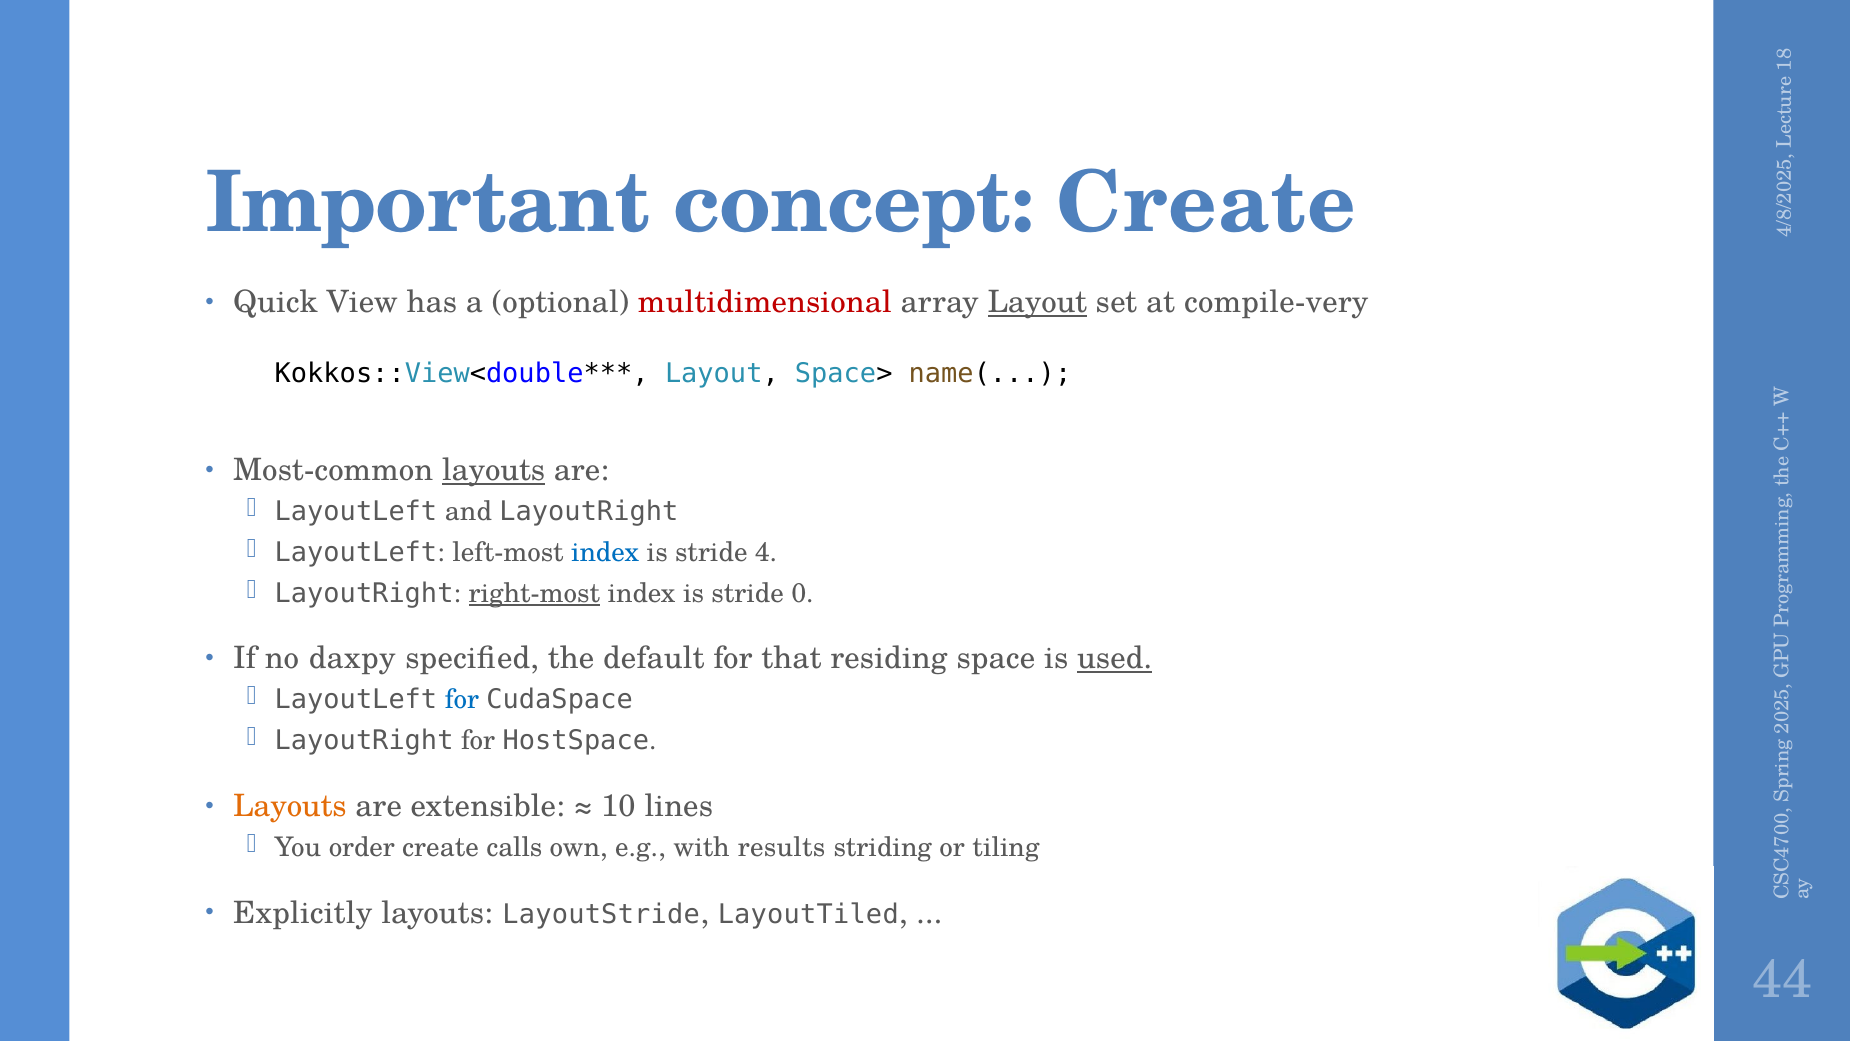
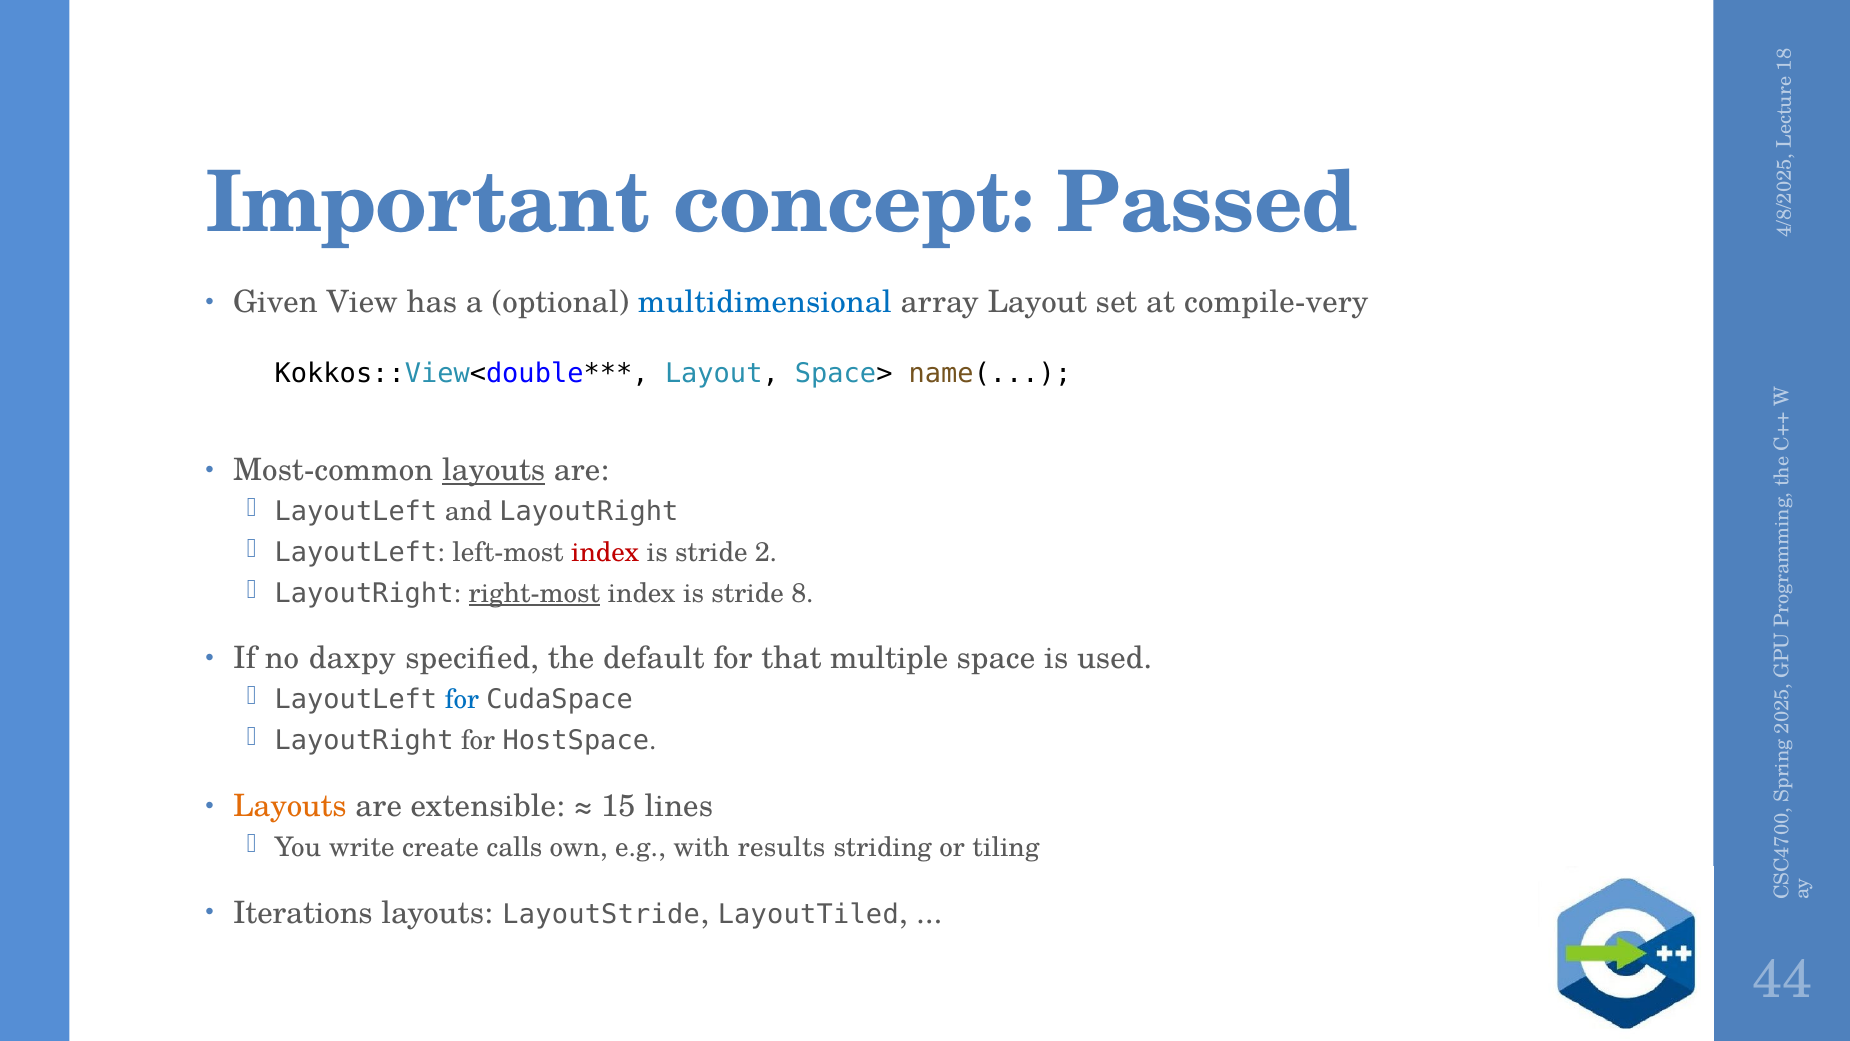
concept Create: Create -> Passed (1207, 203)
Quick: Quick -> Given (275, 302)
multidimensional colour: red -> blue (765, 302)
Layout underline: present -> none (1037, 302)
index colour: blue -> red (605, 552)
stride 4: 4 -> 2 (766, 552)
stride 0: 0 -> 8 (802, 593)
residing: residing -> multiple (889, 658)
used underline: present -> none (1115, 658)
10: 10 -> 15 (618, 806)
order: order -> write (362, 847)
Explicitly: Explicitly -> Iterations (303, 913)
